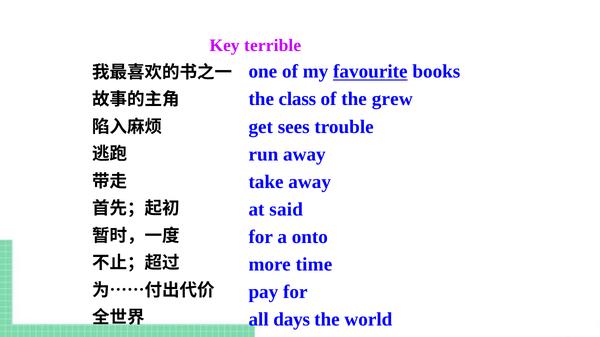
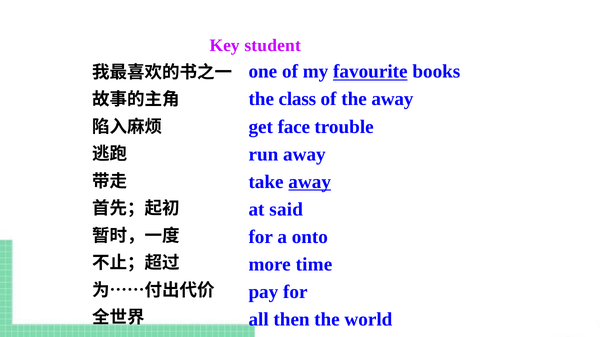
terrible: terrible -> student (273, 46)
the grew: grew -> away (392, 99)
sees: sees -> face (294, 127)
away underline: none -> present (310, 182)
days: days -> then (292, 320)
